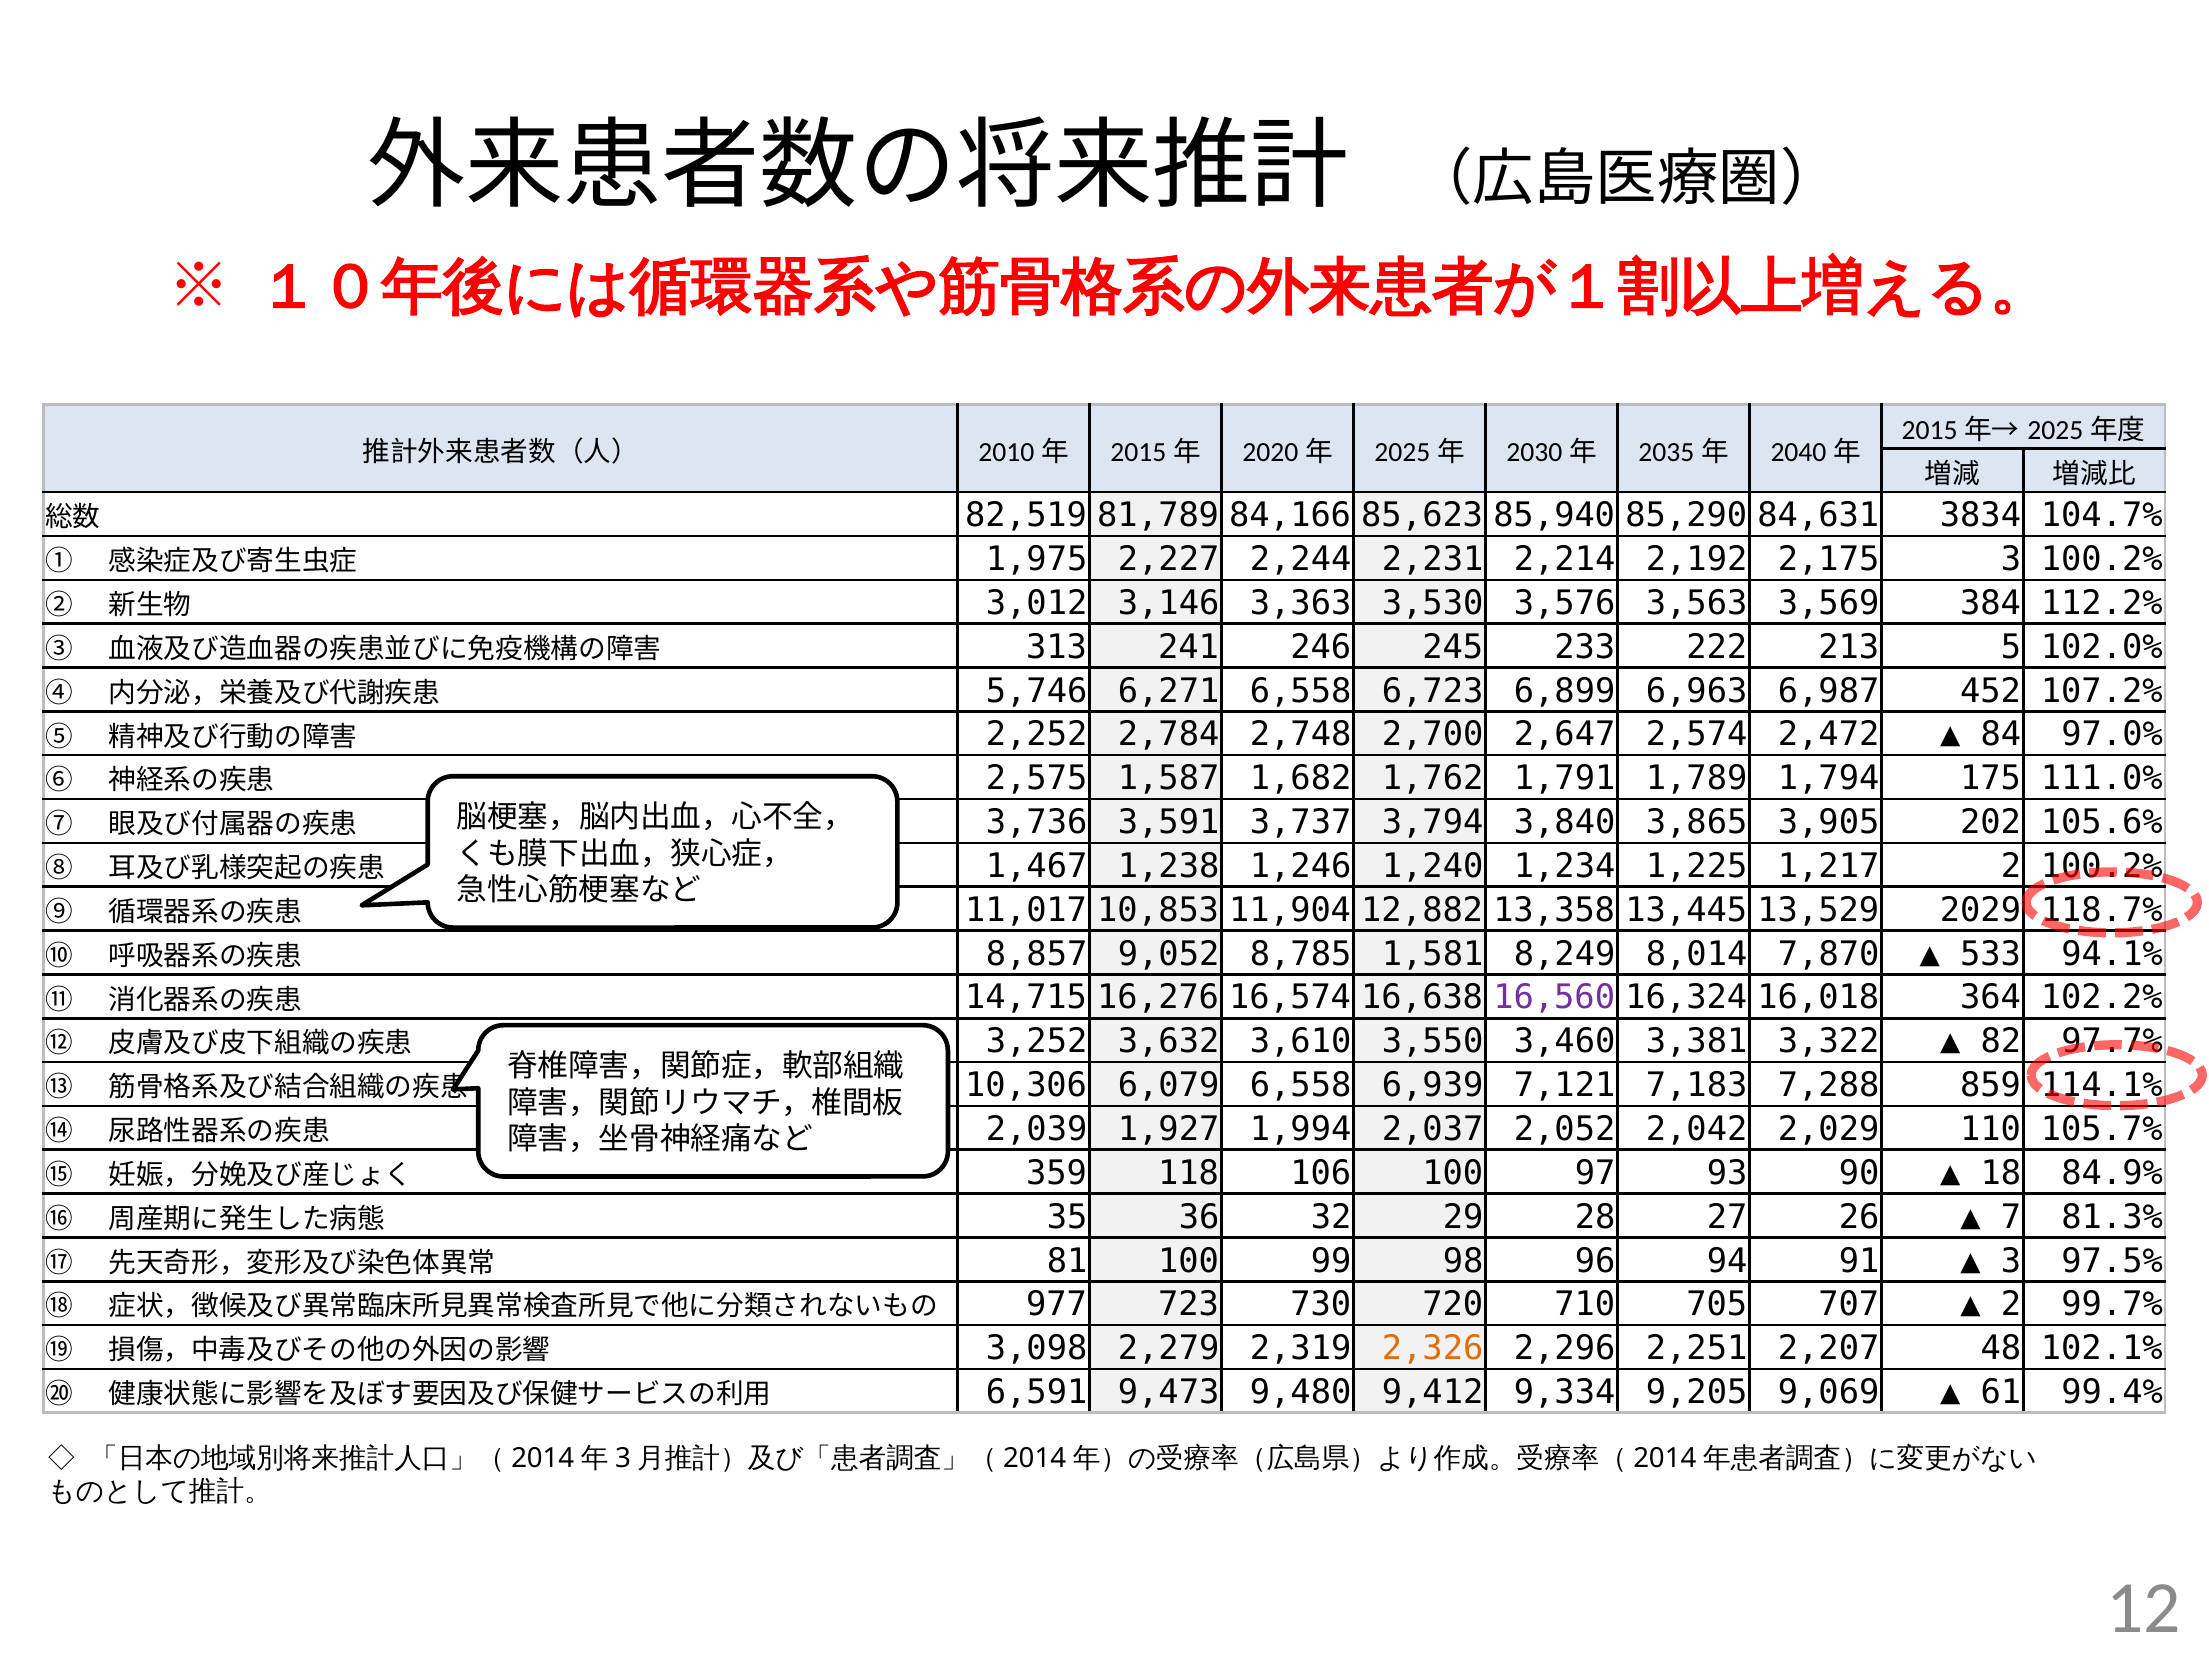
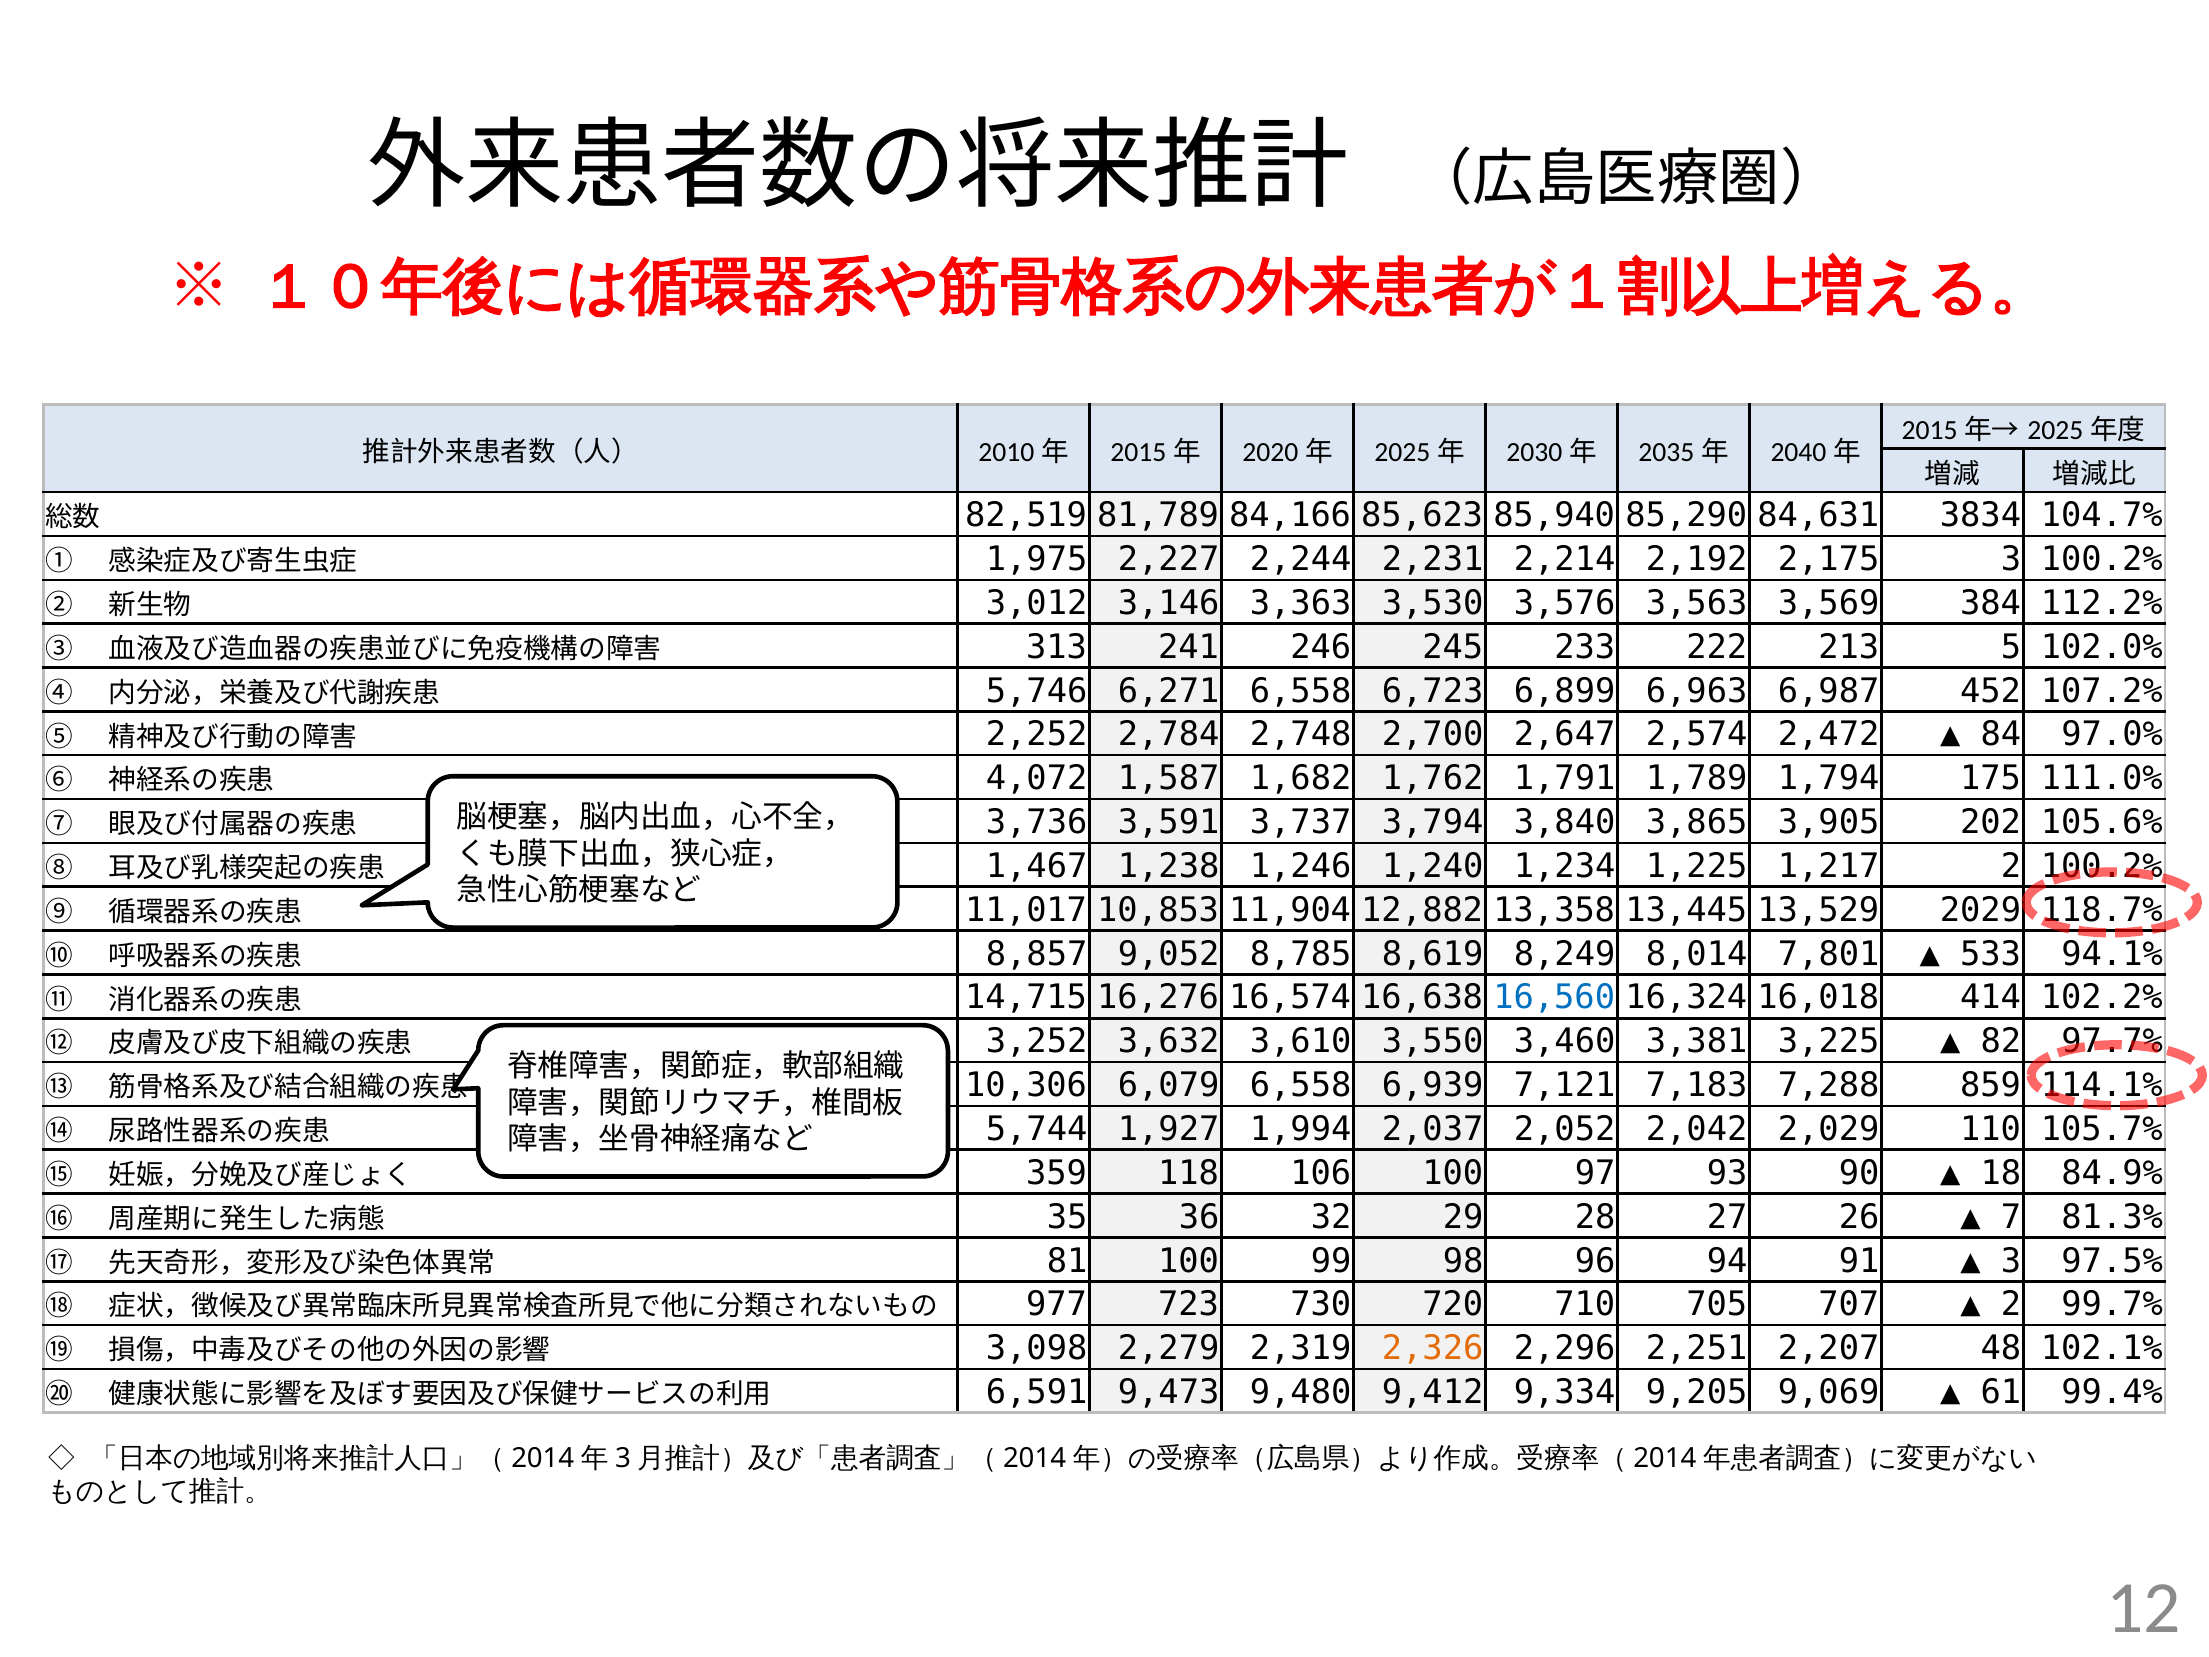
2,575: 2,575 -> 4,072 (1037, 779)
1,581: 1,581 -> 8,619 (1433, 954)
7,870: 7,870 -> 7,801 (1829, 954)
16,560 colour: purple -> blue (1554, 998)
364: 364 -> 414 (1991, 998)
3,322: 3,322 -> 3,225 (1829, 1042)
2,039: 2,039 -> 5,744 (1037, 1129)
